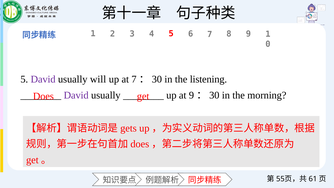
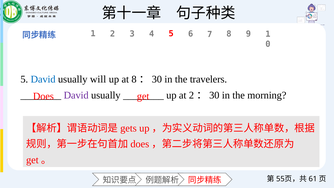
David colour: purple -> blue (43, 79)
at 7: 7 -> 8 (134, 79)
listening: listening -> travelers (208, 79)
at 9: 9 -> 2 (191, 95)
